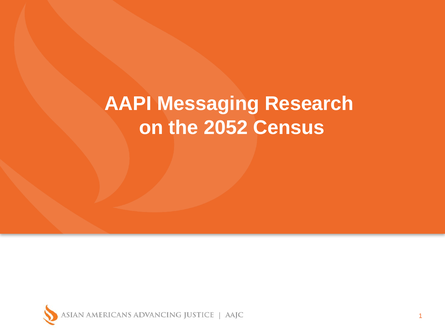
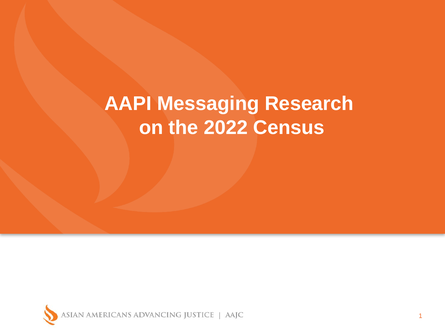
2052: 2052 -> 2022 (226, 127)
